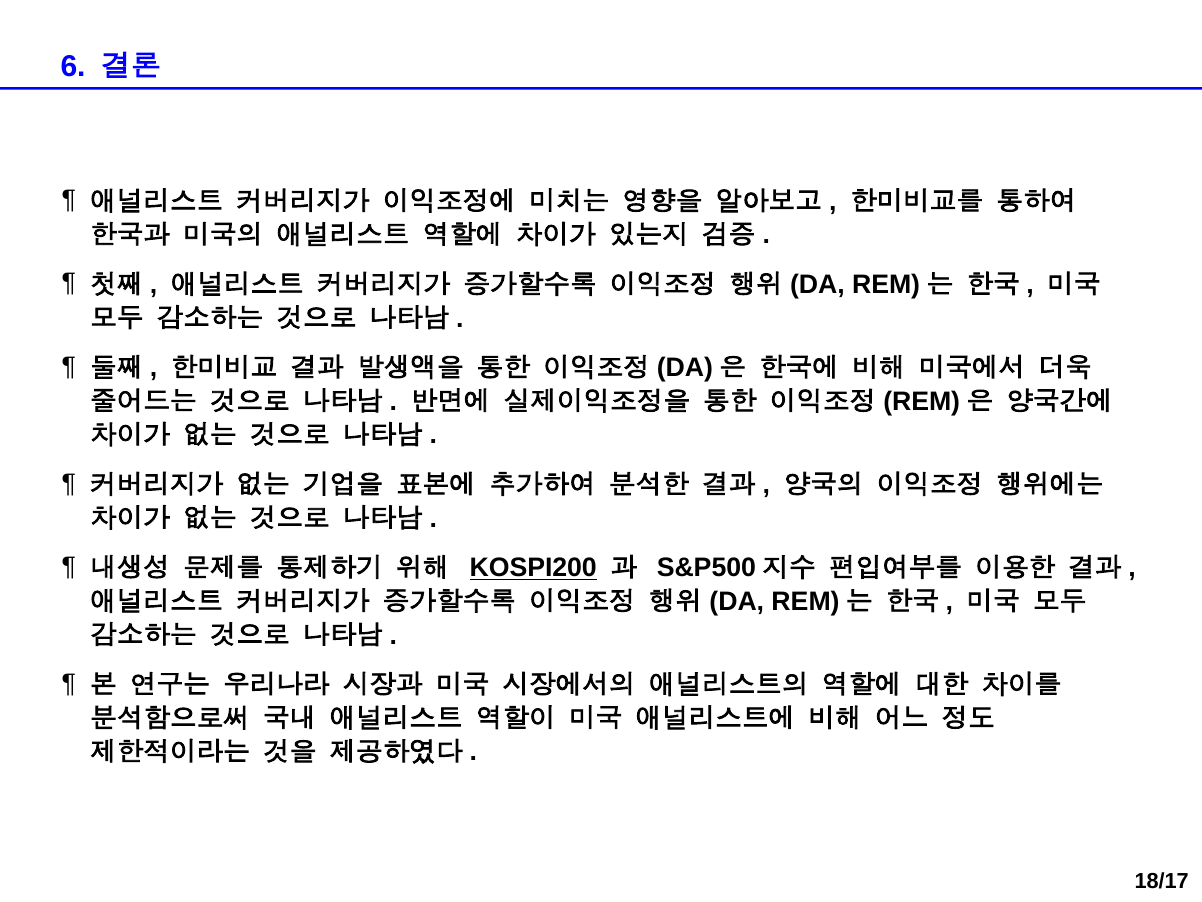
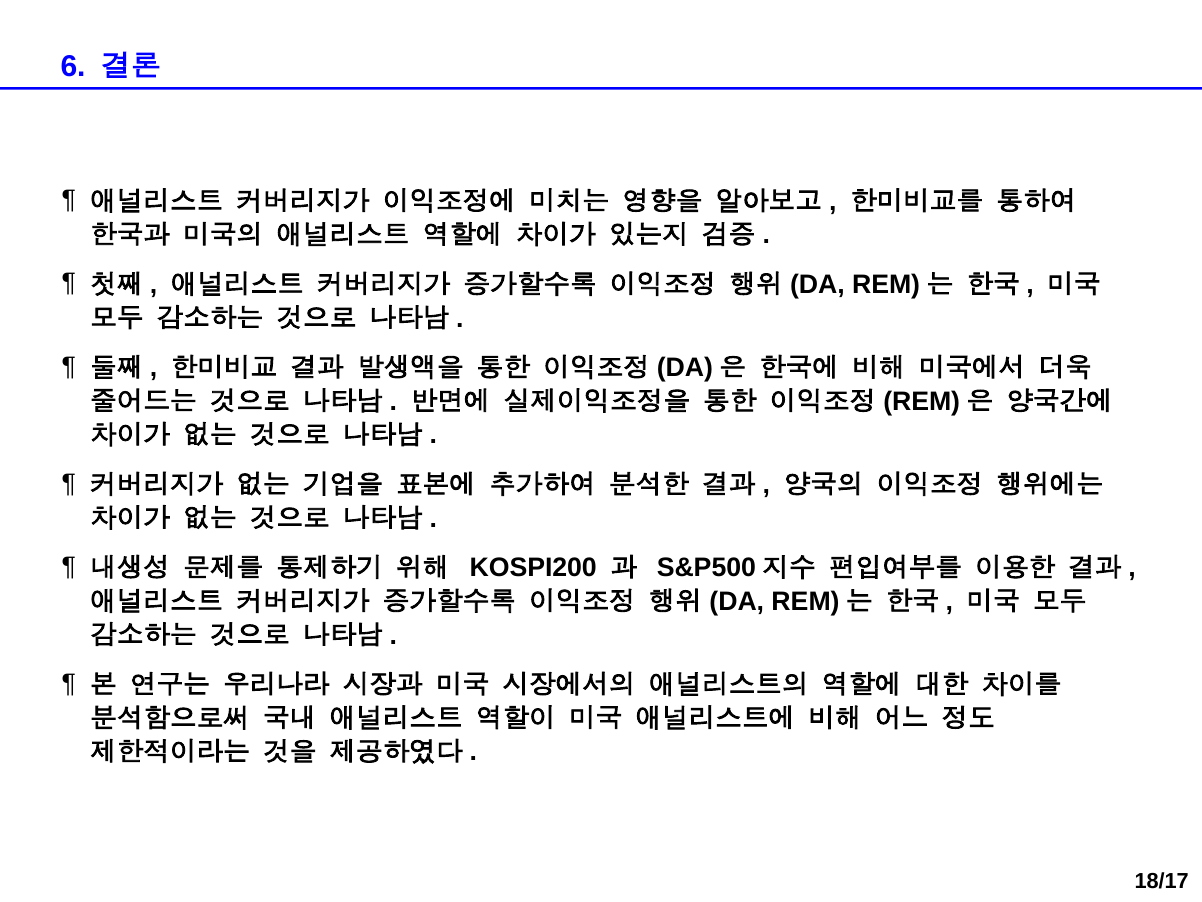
KOSPI200 underline: present -> none (533, 568)
